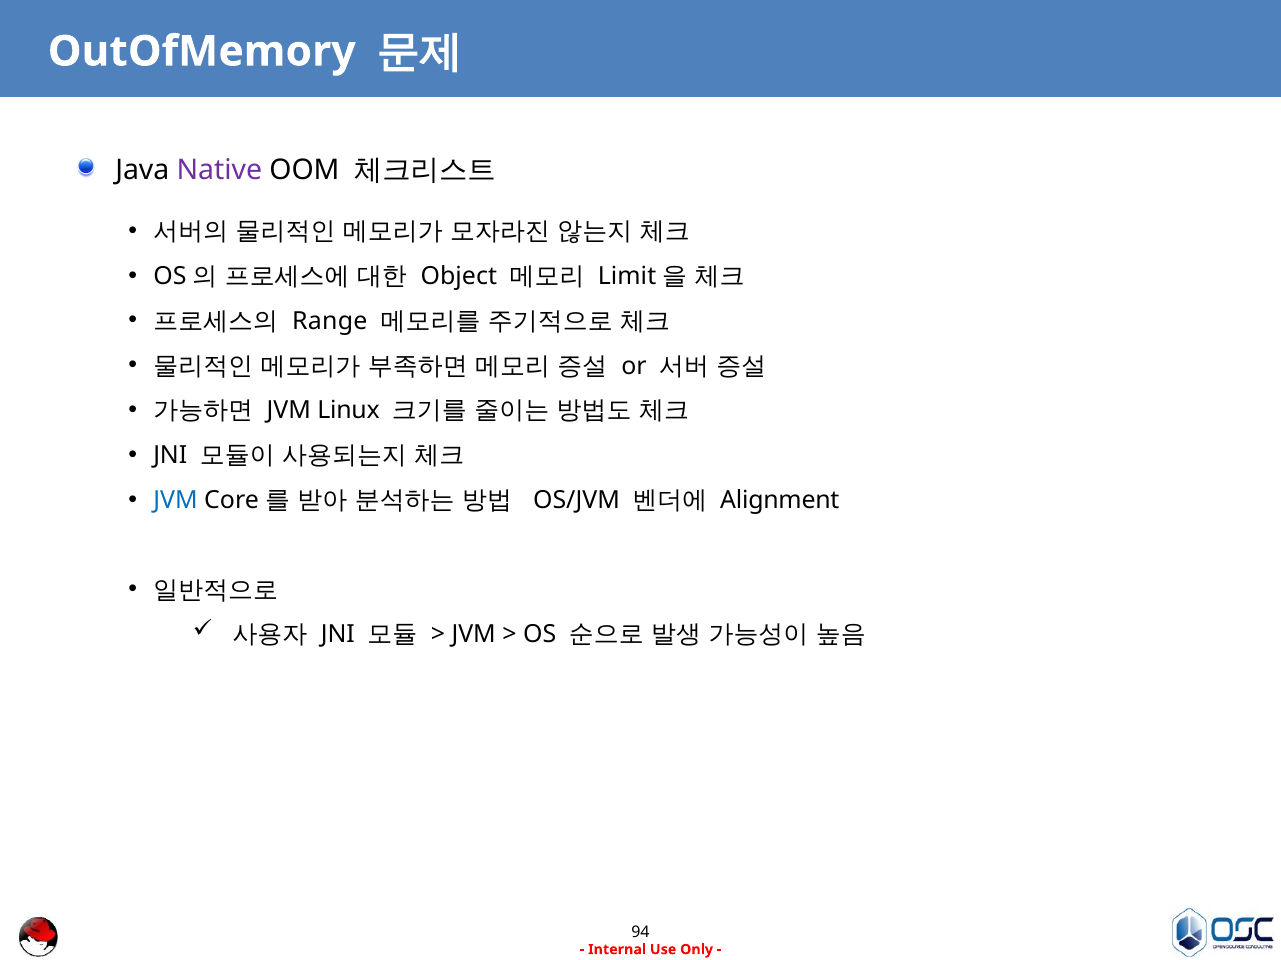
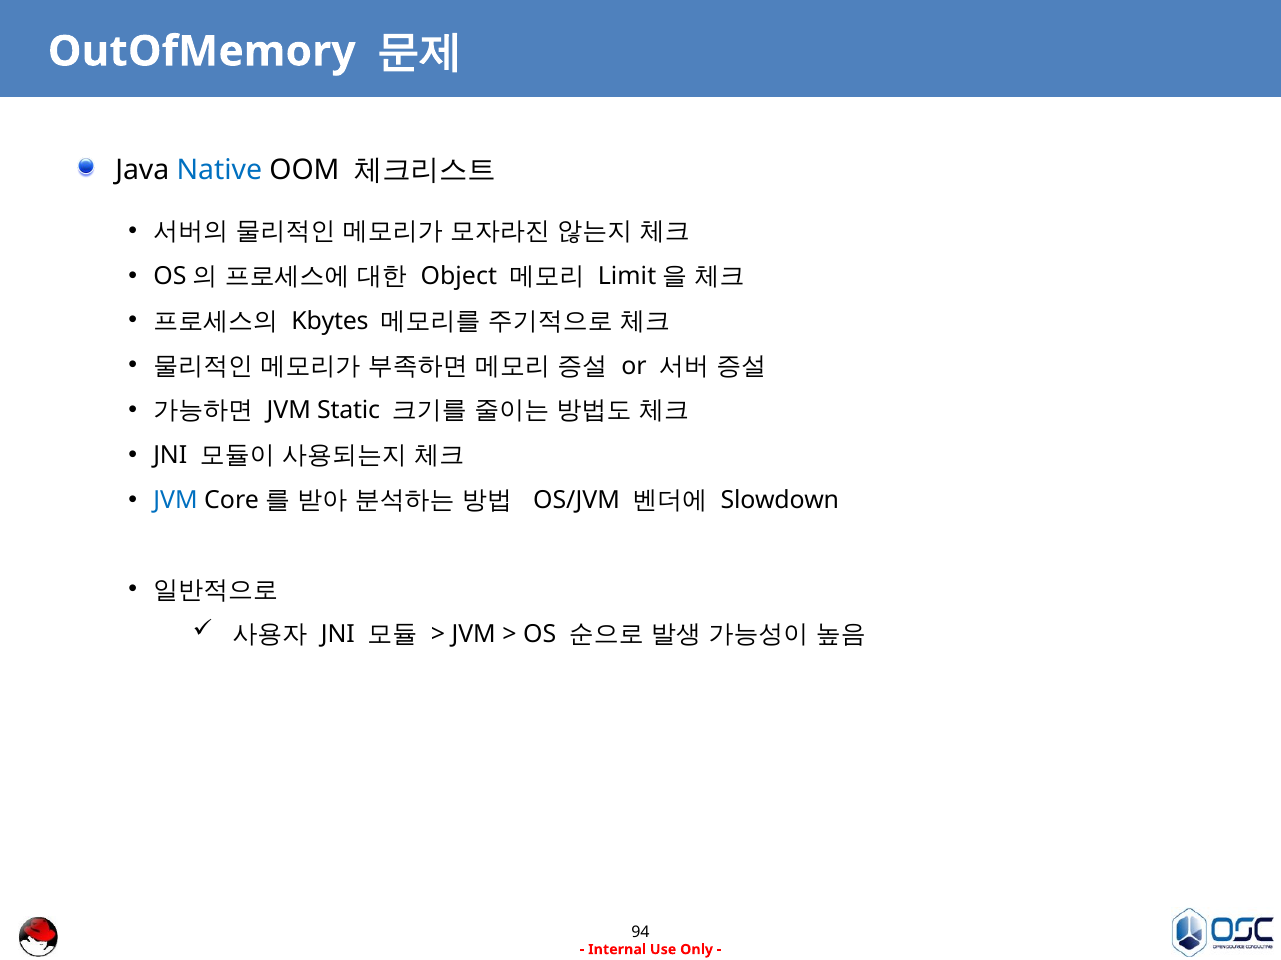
Native colour: purple -> blue (219, 170)
Range: Range -> Kbytes (330, 321)
Linux: Linux -> Static (349, 411)
Alignment: Alignment -> Slowdown (780, 501)
